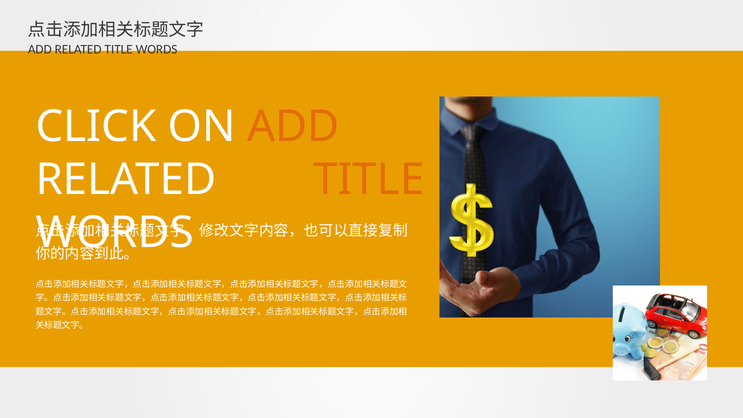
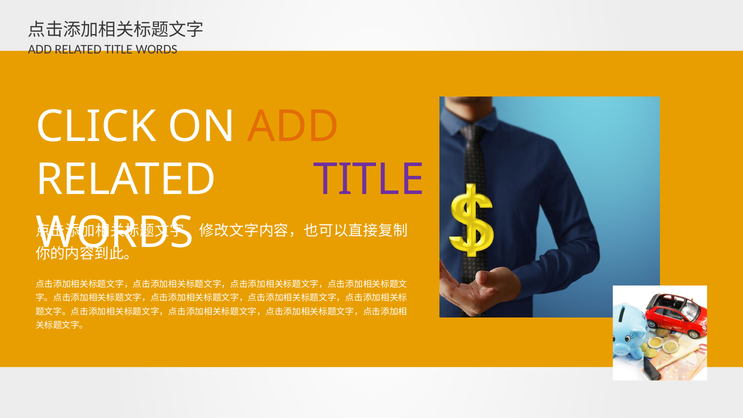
TITLE colour: orange -> purple (369, 180)
